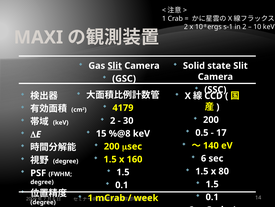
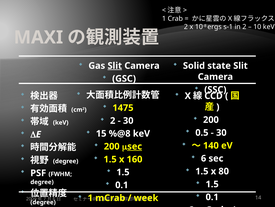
4179: 4179 -> 1475 (123, 107)
17: 17 -> 30 (221, 132)
sec underline: none -> present (135, 146)
